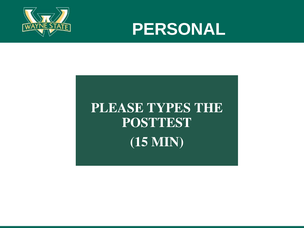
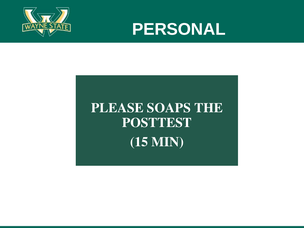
TYPES: TYPES -> SOAPS (169, 108)
